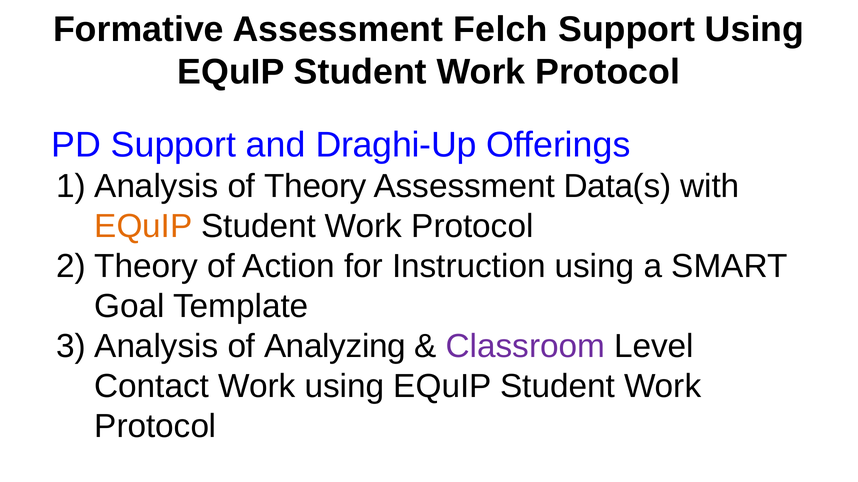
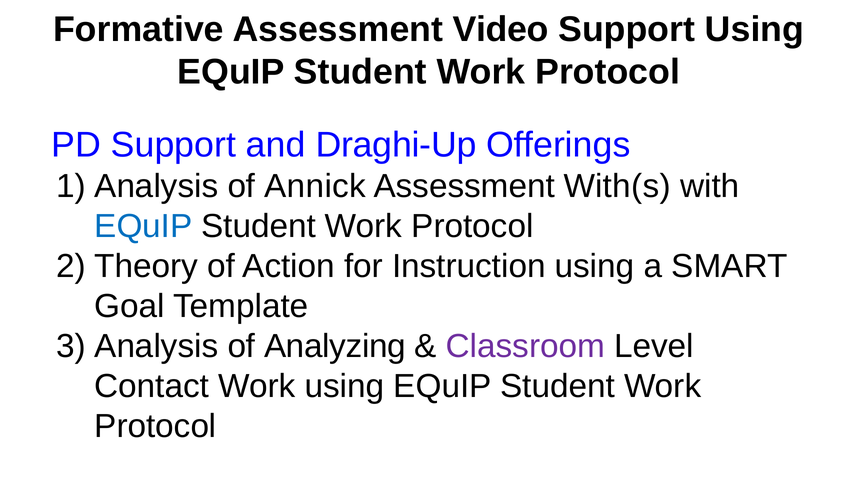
Felch: Felch -> Video (501, 29)
of Theory: Theory -> Annick (315, 186)
Data(s: Data(s -> With(s (617, 186)
EQuIP colour: orange -> blue (143, 227)
